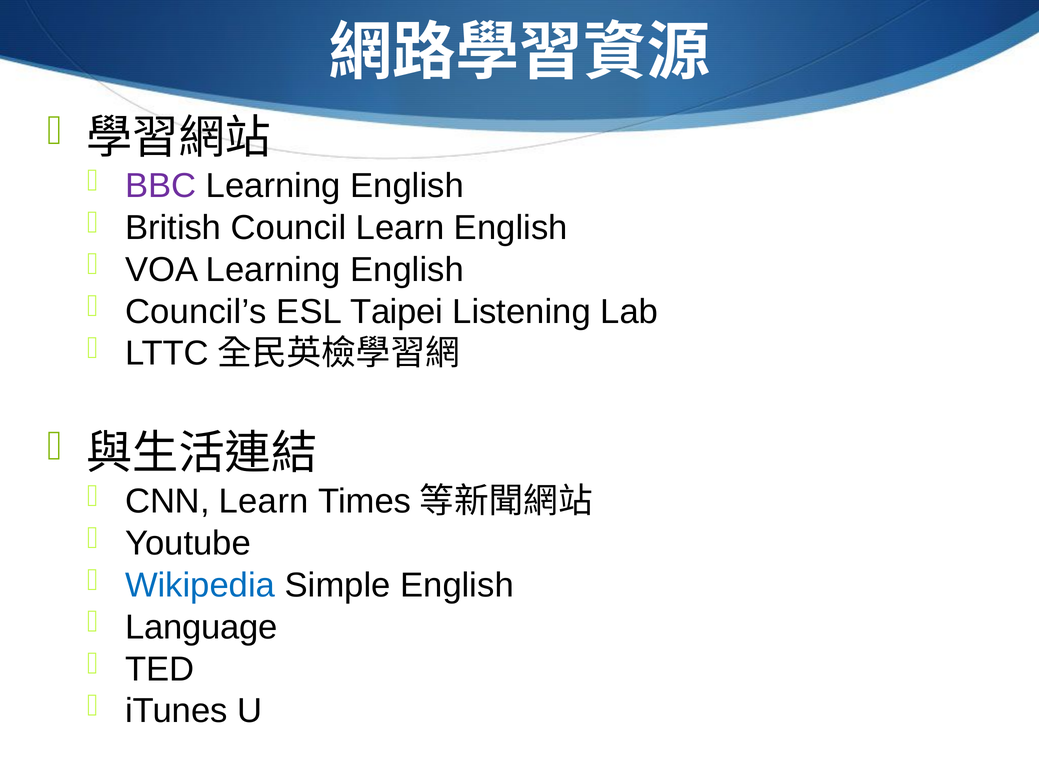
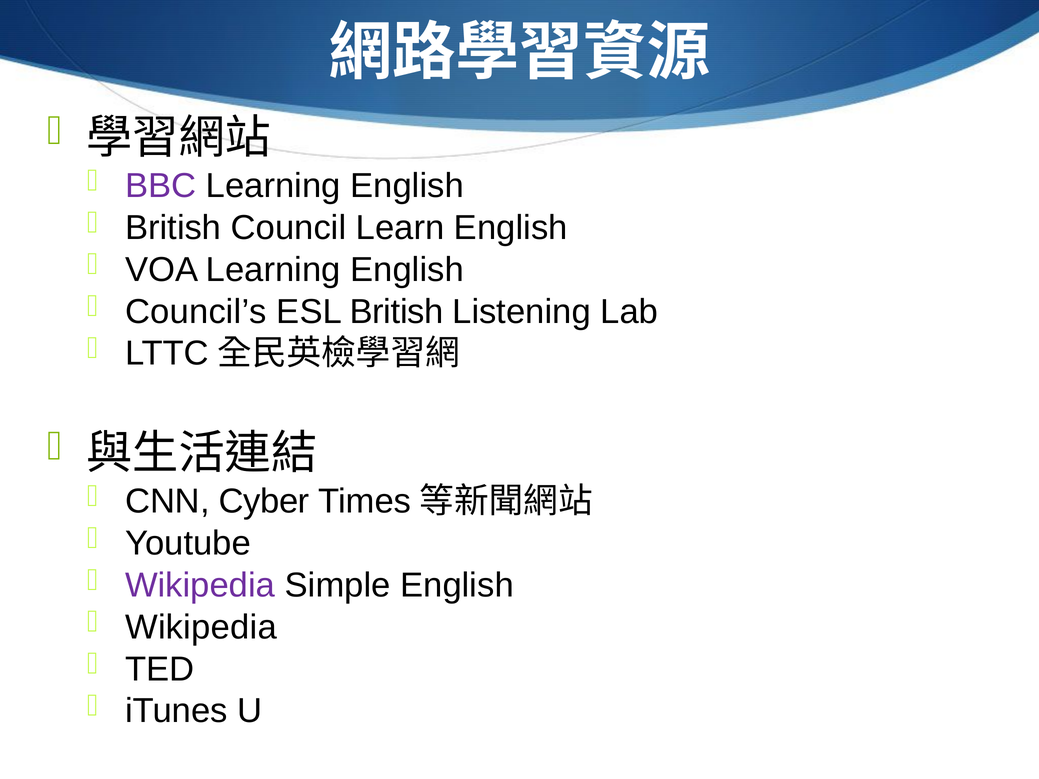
ESL Taipei: Taipei -> British (397, 312)
CNN Learn: Learn -> Cyber (264, 502)
Wikipedia colour: blue -> purple (200, 585)
Language: Language -> Wikipedia (201, 627)
